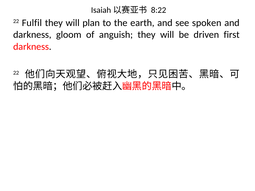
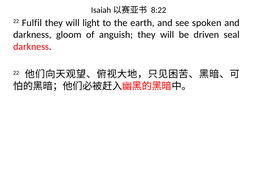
plan: plan -> light (91, 23)
first: first -> seal (232, 35)
